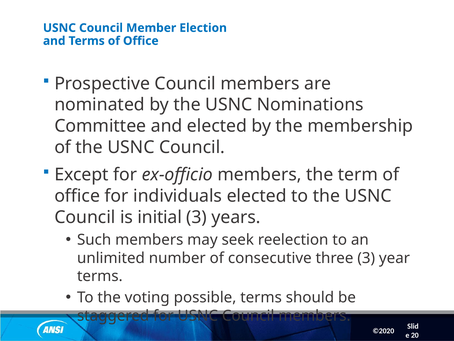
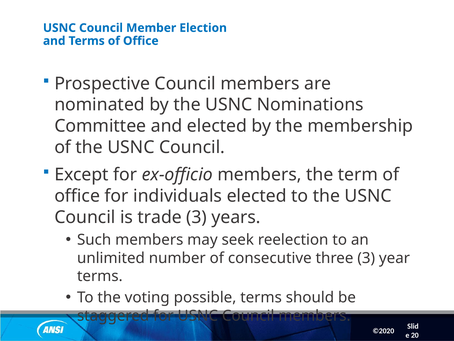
initial: initial -> trade (160, 217)
